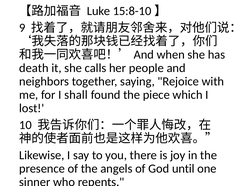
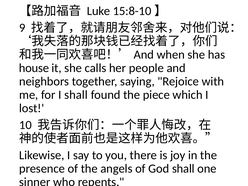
death: death -> house (34, 68)
God until: until -> shall (183, 169)
